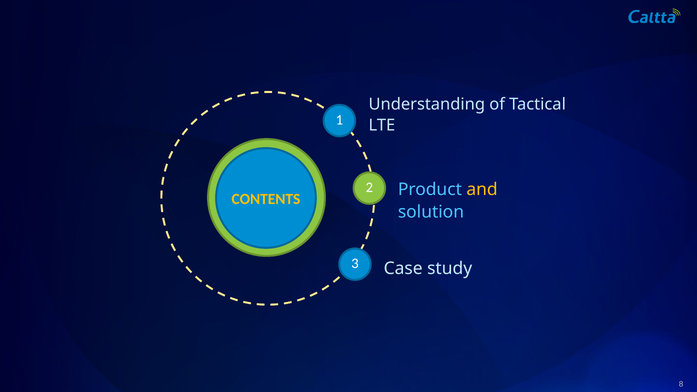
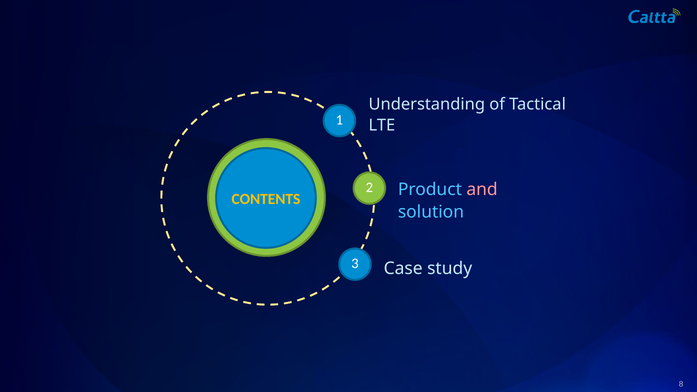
and colour: yellow -> pink (482, 189)
